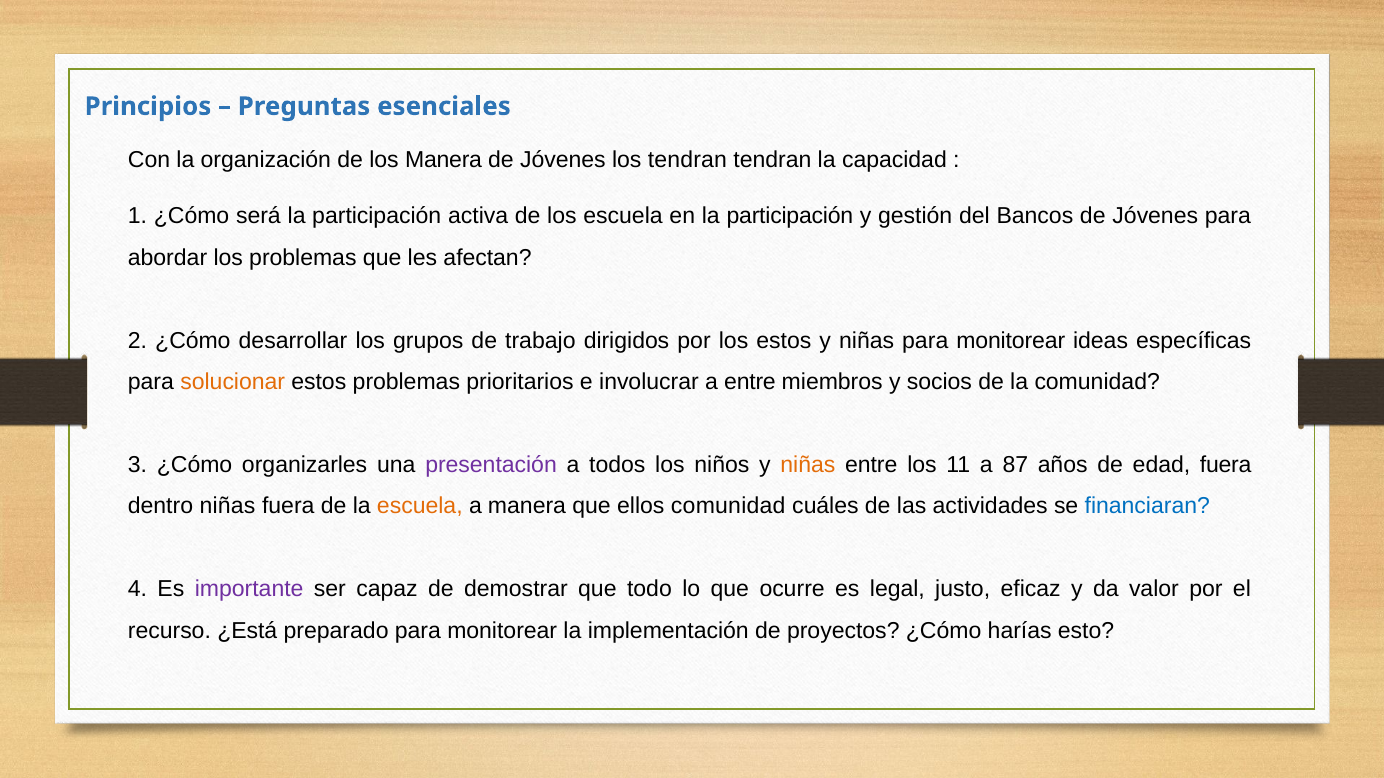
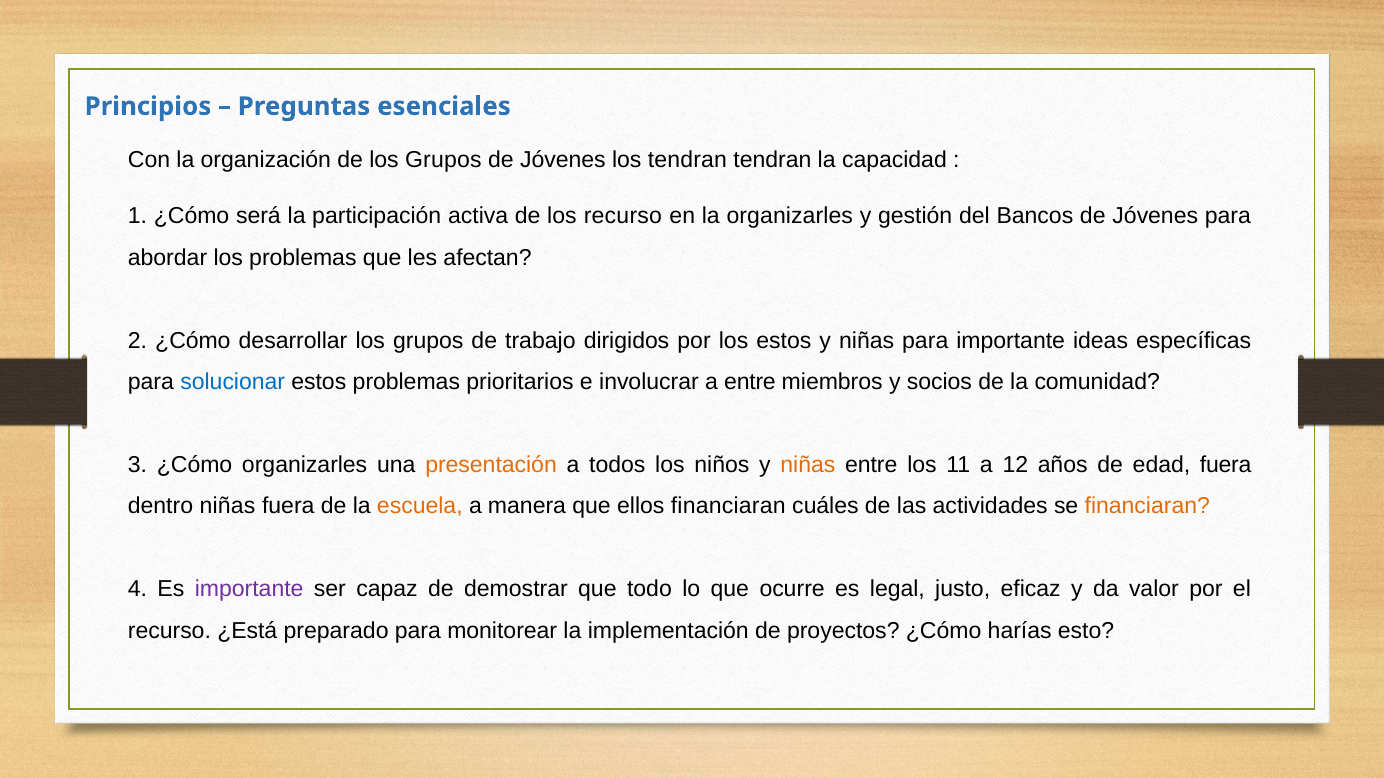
de los Manera: Manera -> Grupos (443, 160)
los escuela: escuela -> recurso (623, 216)
en la participación: participación -> organizarles (790, 216)
niñas para monitorear: monitorear -> importante (1011, 341)
solucionar colour: orange -> blue (233, 382)
presentación colour: purple -> orange (491, 465)
87: 87 -> 12 (1015, 465)
ellos comunidad: comunidad -> financiaran (728, 507)
financiaran colour: blue -> orange (1147, 507)
